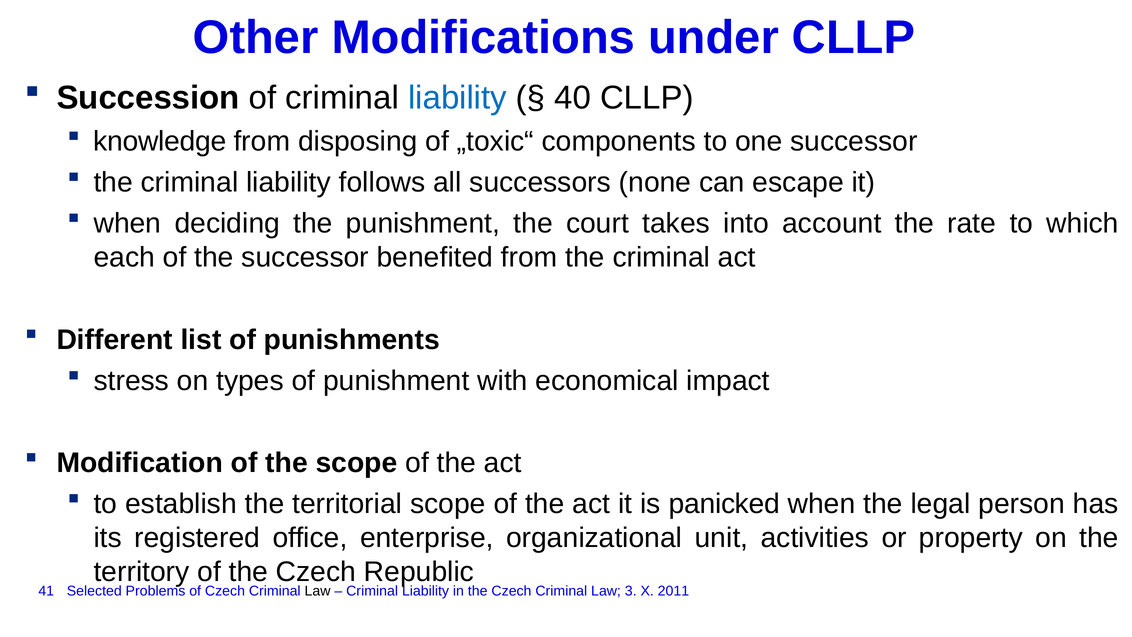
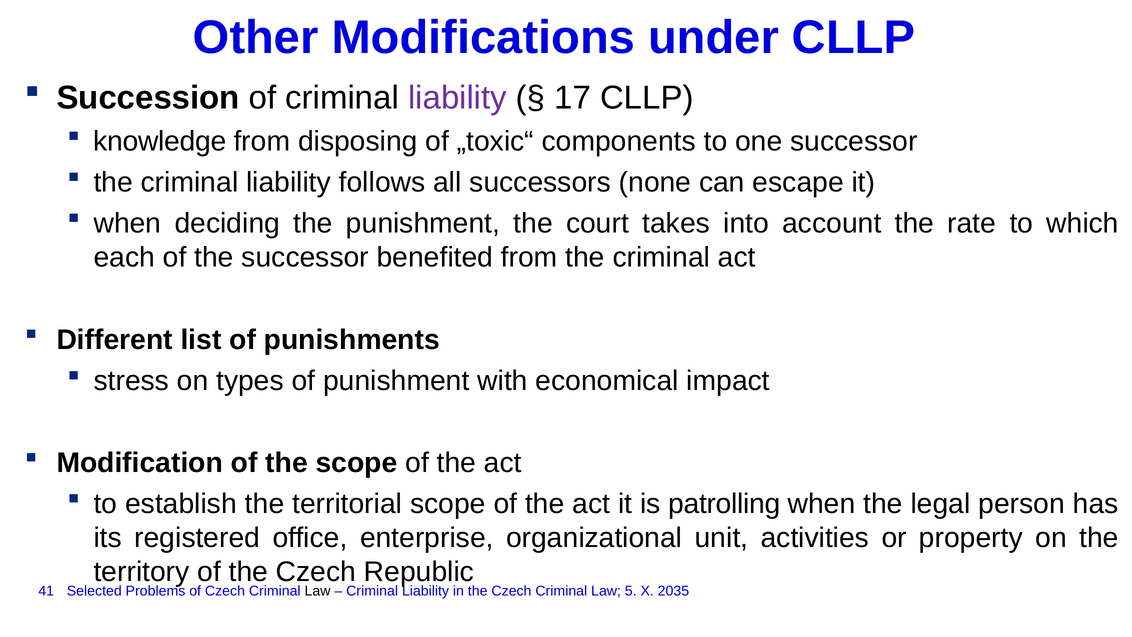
liability colour: blue -> purple (457, 98)
40: 40 -> 17 (573, 98)
panicked: panicked -> patrolling (724, 504)
3: 3 -> 5 (631, 591)
2011: 2011 -> 2035 (673, 591)
